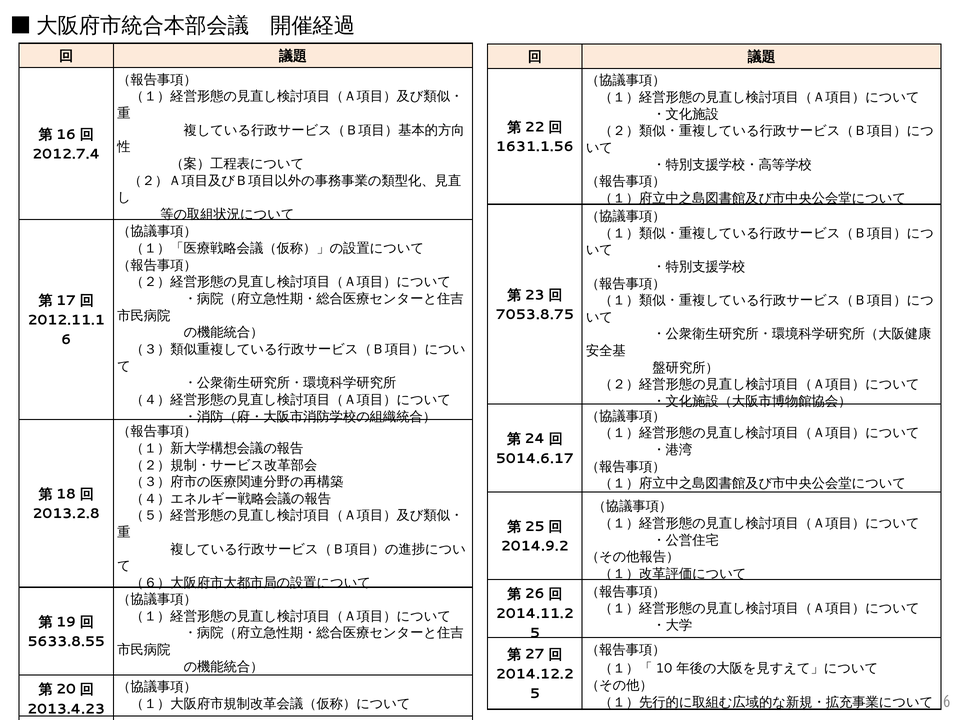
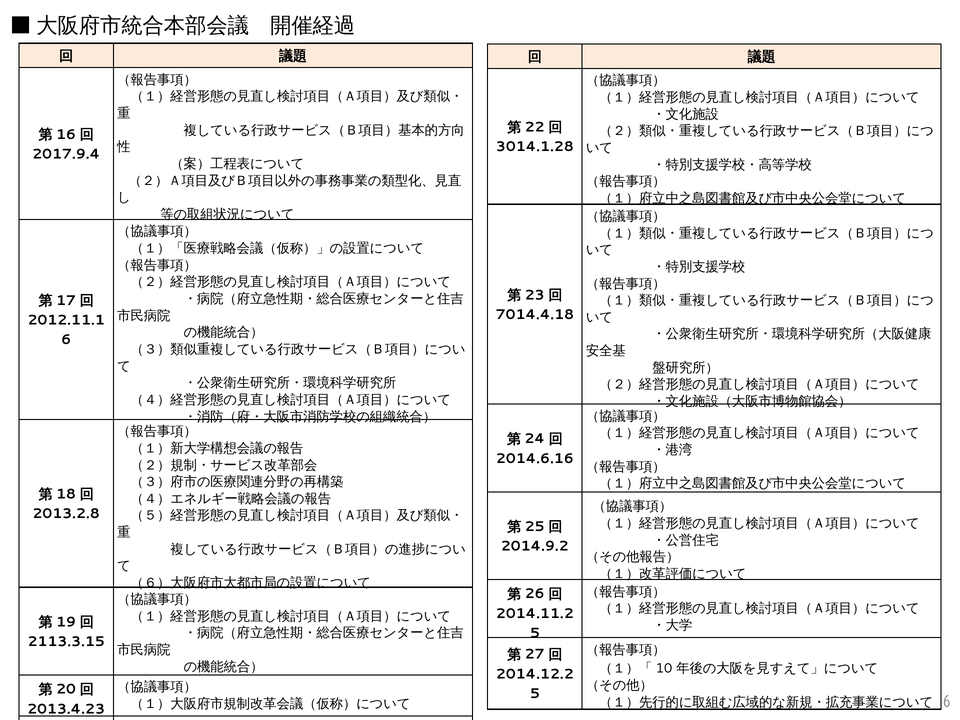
1631.1.56: 1631.1.56 -> 3014.1.28 (535, 147)
2012.7.4: 2012.7.4 -> 2017.9.4 (66, 154)
7053.8.75: 7053.8.75 -> 7014.4.18 (535, 315)
5014.6.17: 5014.6.17 -> 2014.6.16 (535, 459)
5633.8.55: 5633.8.55 -> 2113.3.15 (66, 642)
